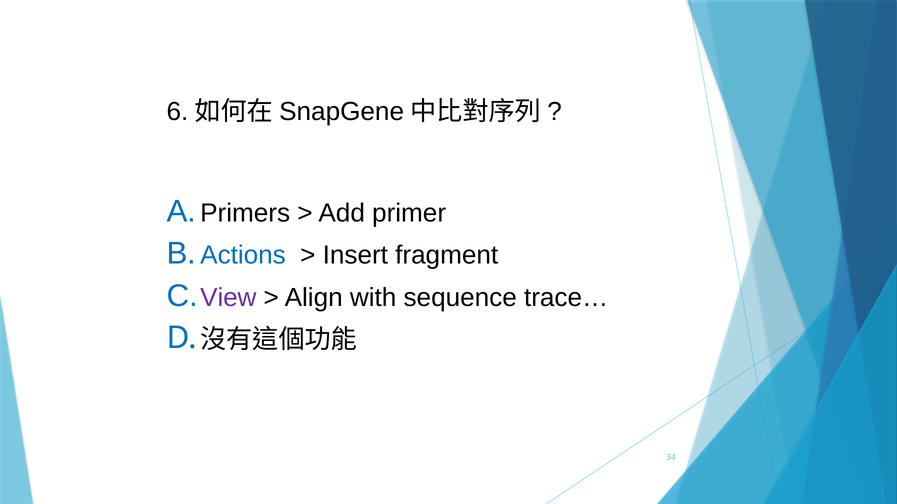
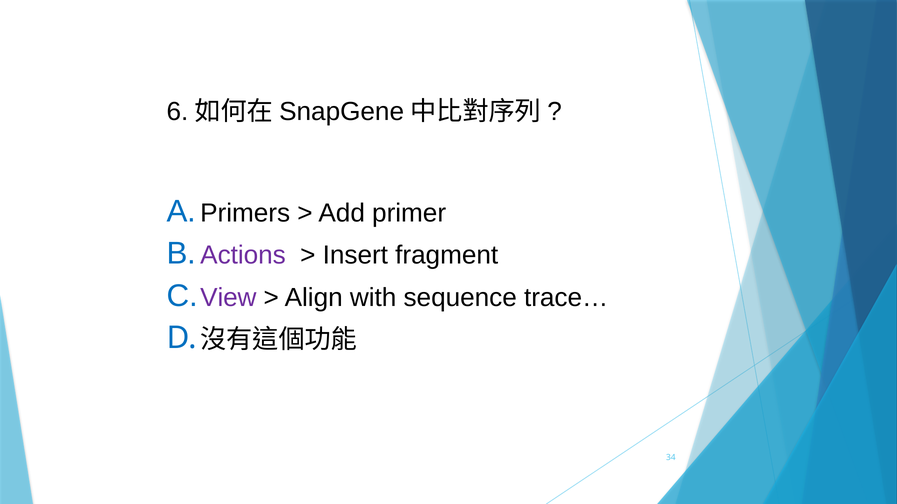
Actions colour: blue -> purple (243, 256)
